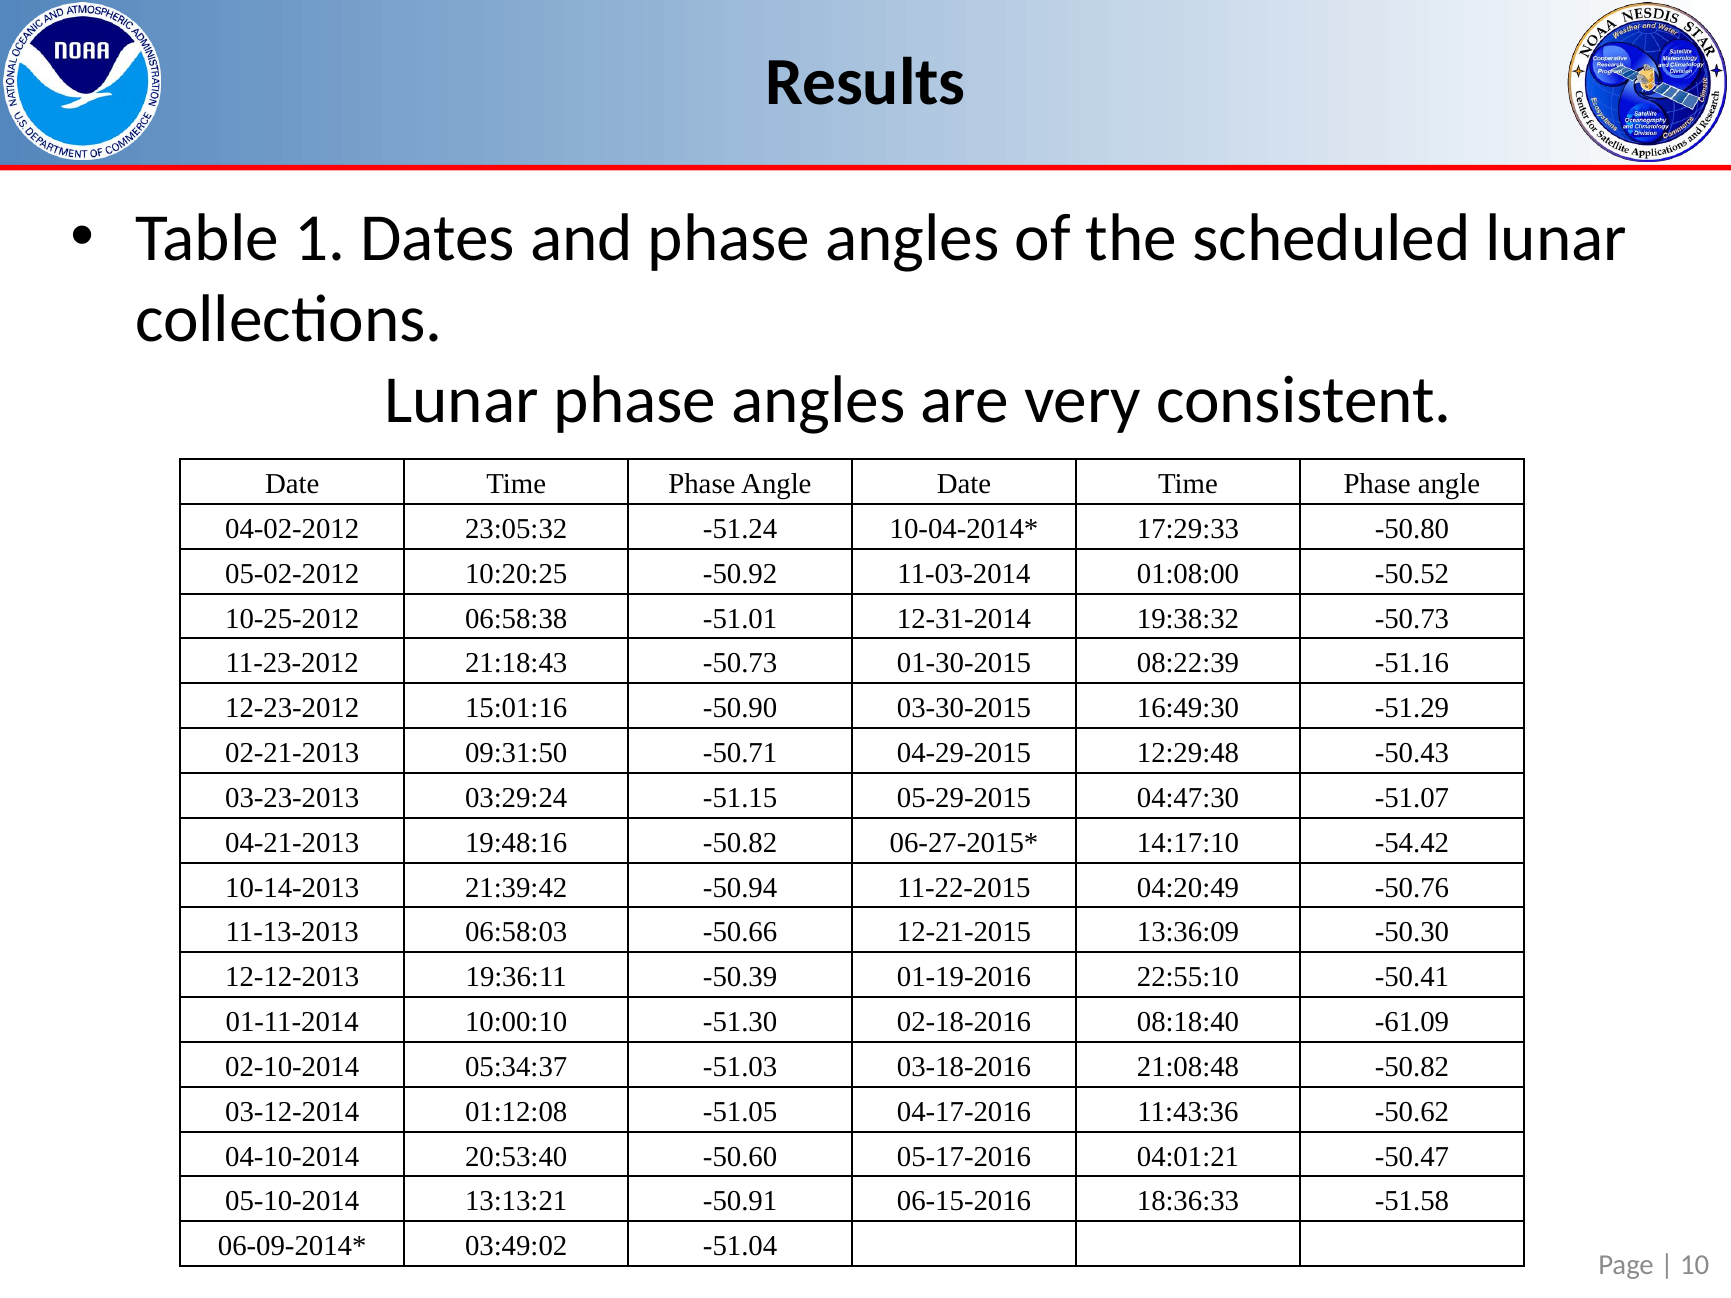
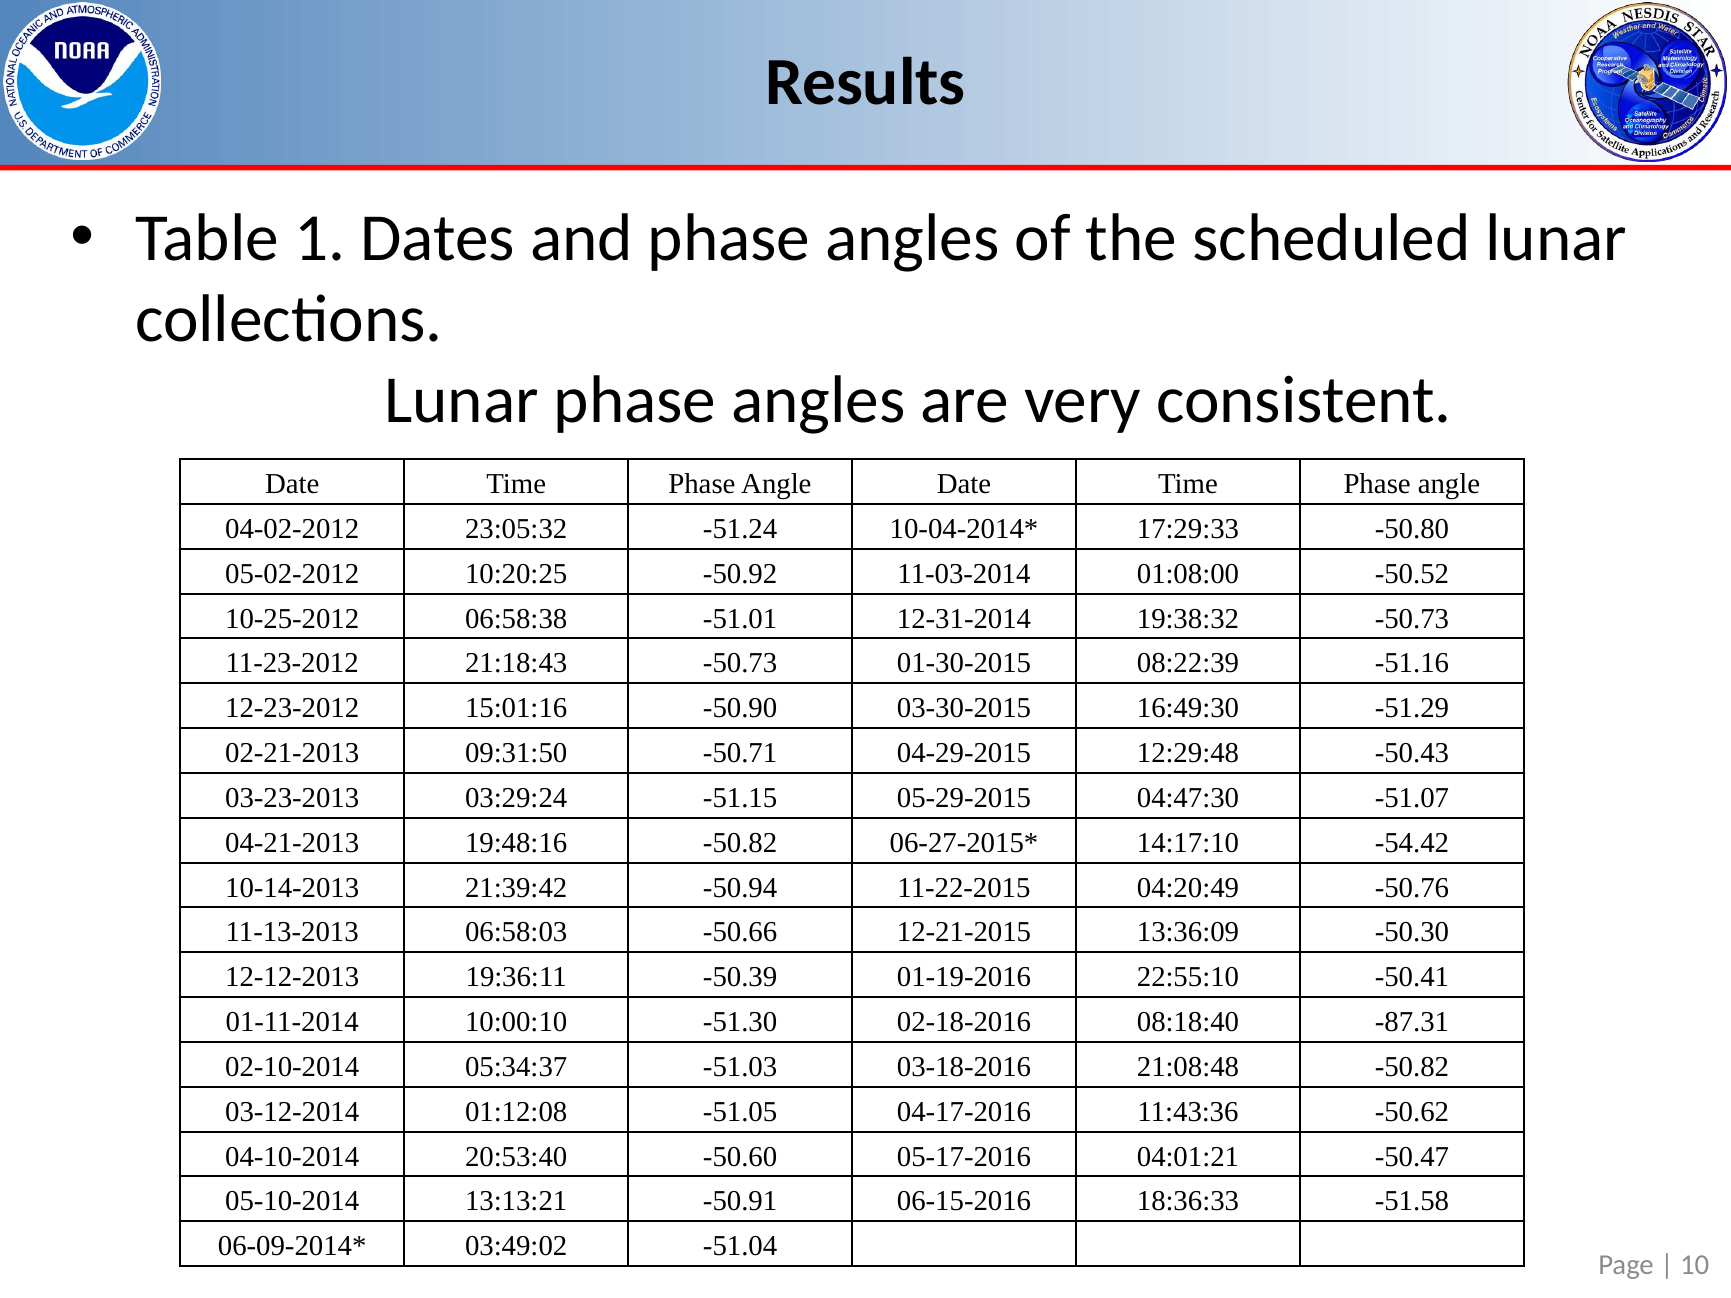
-61.09: -61.09 -> -87.31 (1412, 1022)
